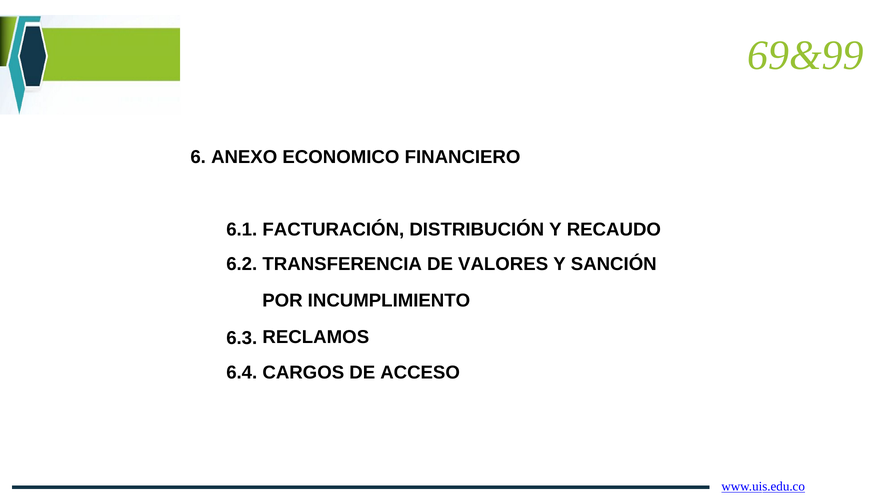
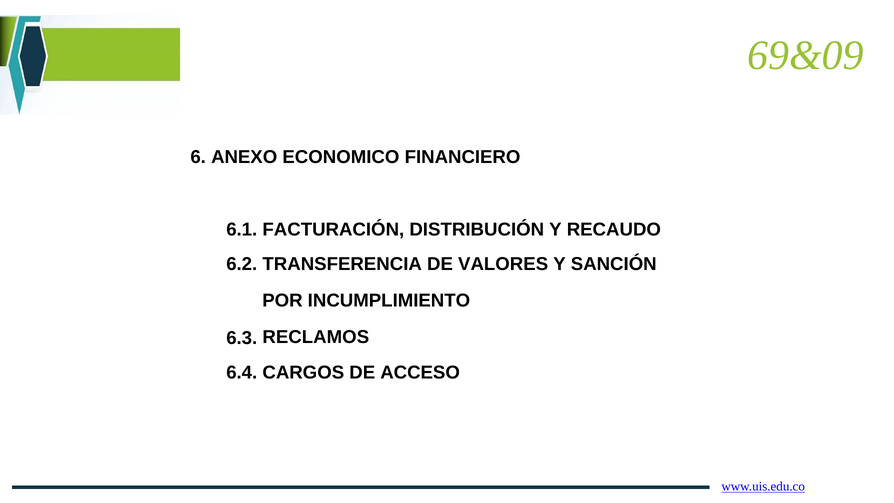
69&99: 69&99 -> 69&09 (805, 55)
